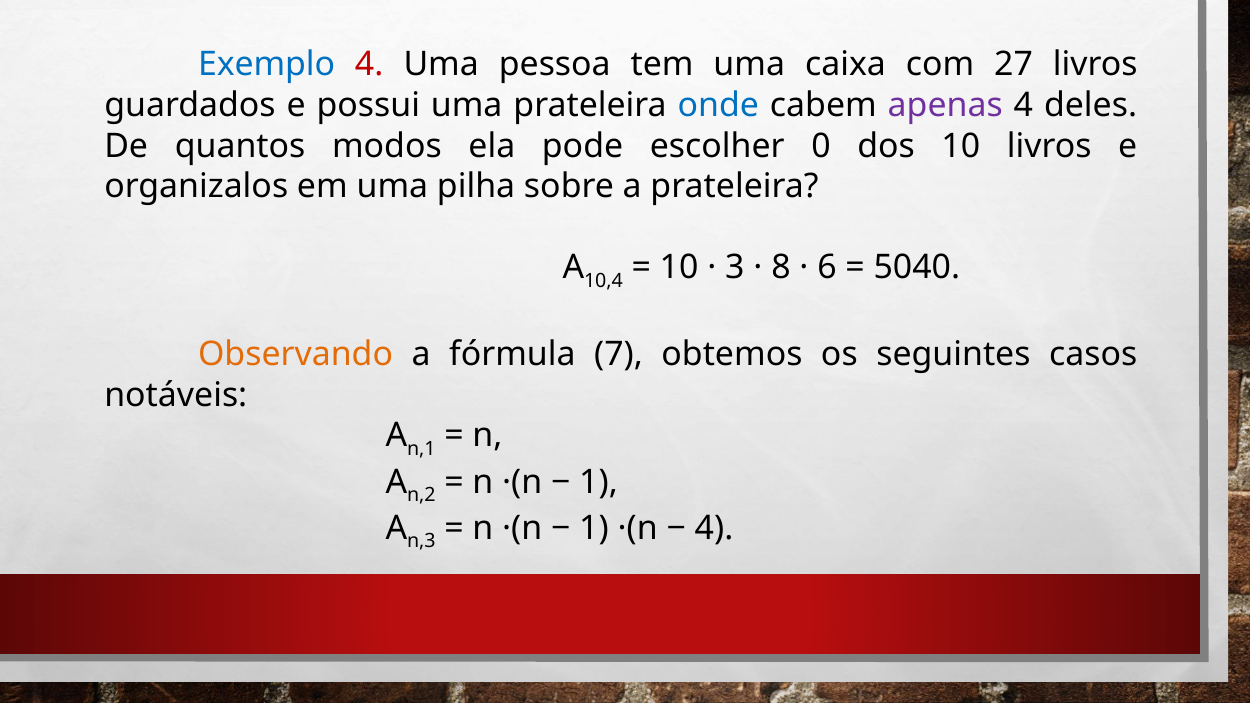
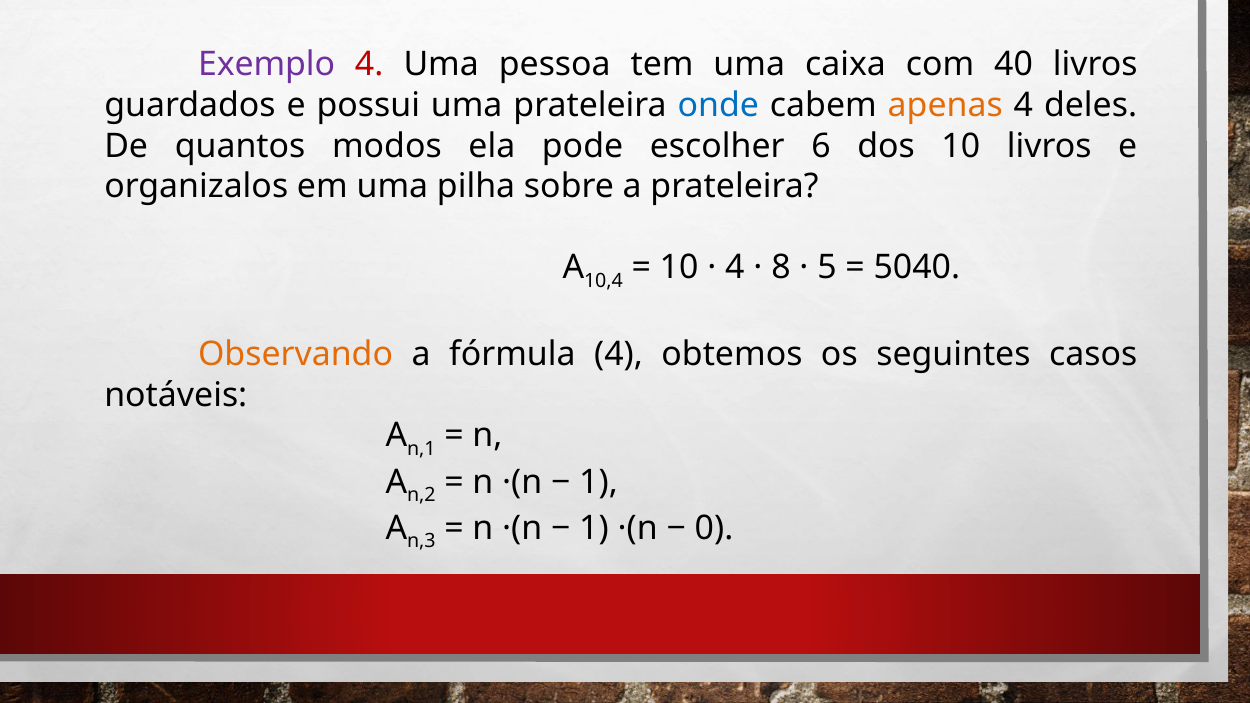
Exemplo colour: blue -> purple (267, 65)
27: 27 -> 40 (1014, 65)
apenas colour: purple -> orange (945, 105)
0: 0 -> 6 (821, 146)
3: 3 -> 4 (735, 268)
6: 6 -> 5 (827, 268)
fórmula 7: 7 -> 4 (619, 355)
4: 4 -> 0 (714, 528)
